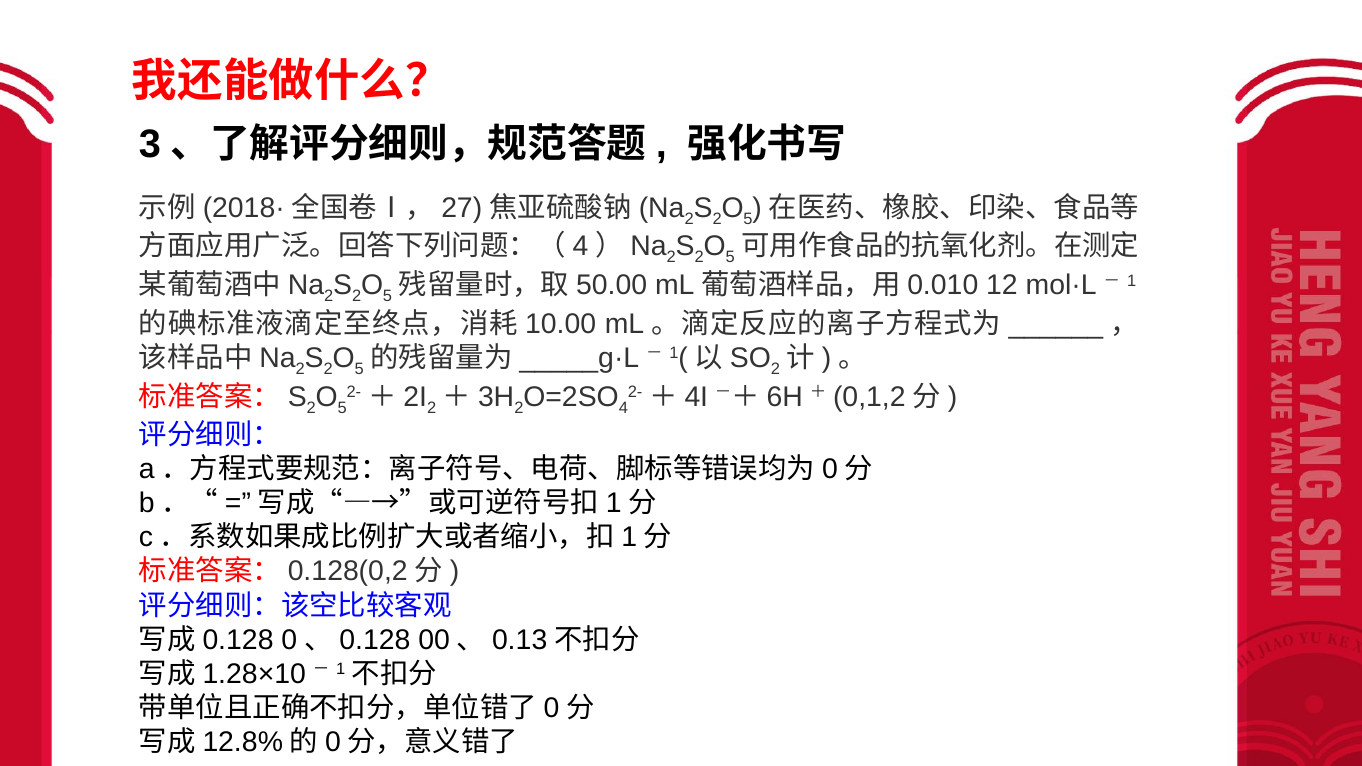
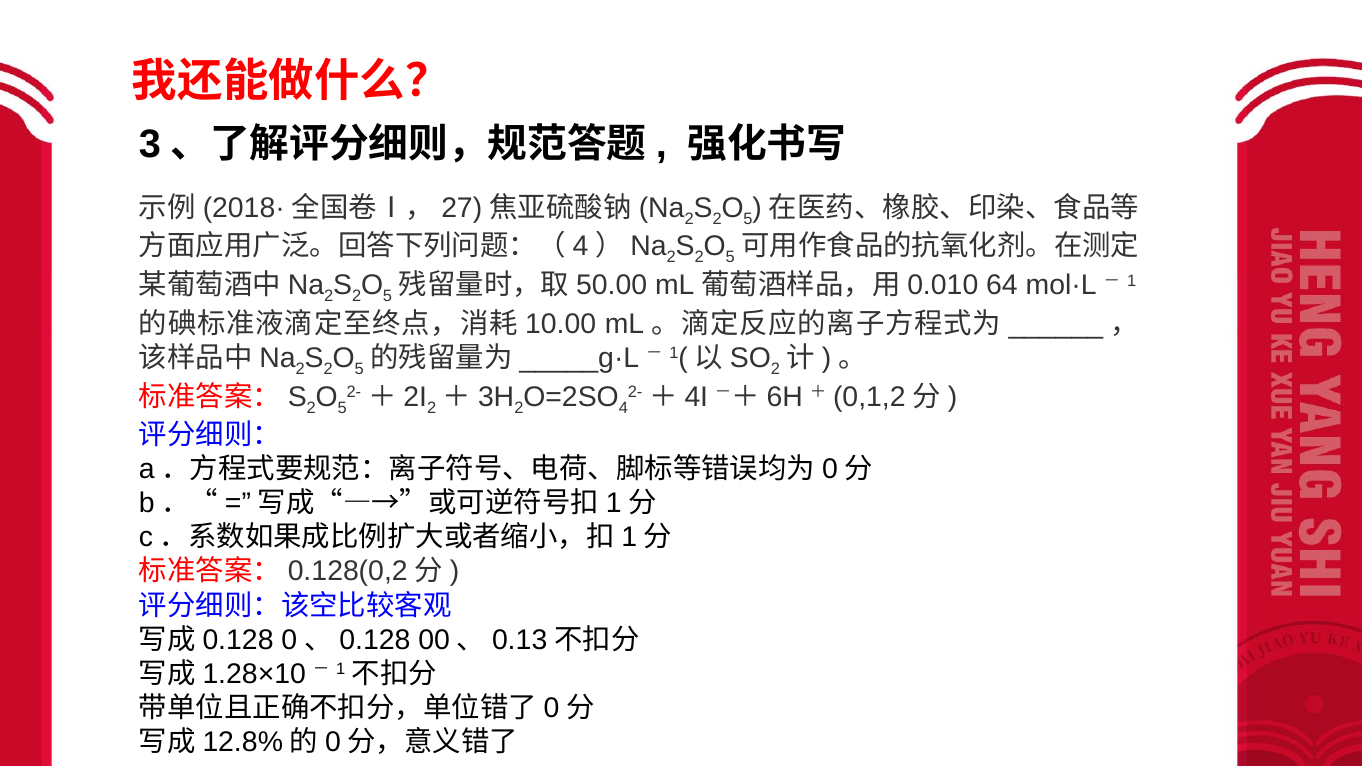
12: 12 -> 64 (1002, 285)
